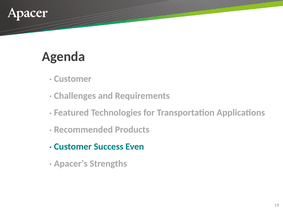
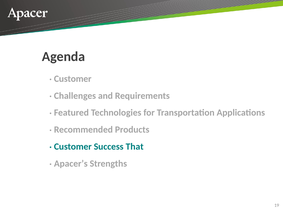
Even: Even -> That (135, 147)
